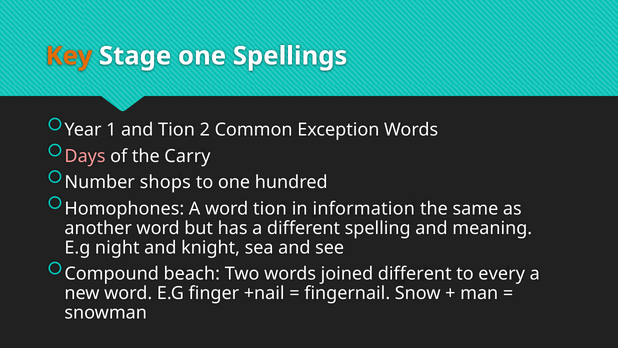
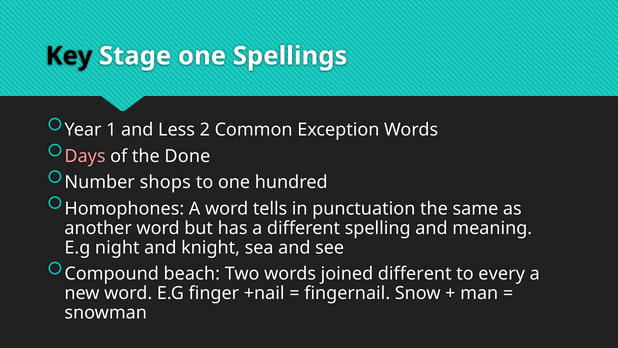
Key colour: orange -> black (69, 56)
and Tion: Tion -> Less (177, 130)
Carry: Carry -> Done (187, 156)
word tion: tion -> tells (270, 208)
information: information -> punctuation (364, 208)
